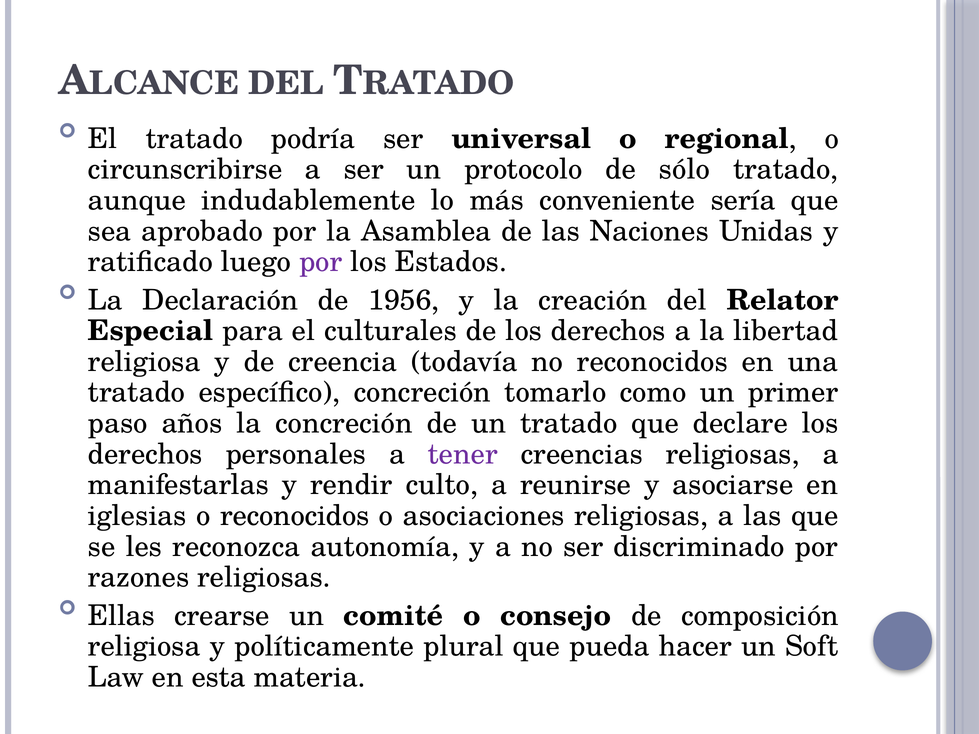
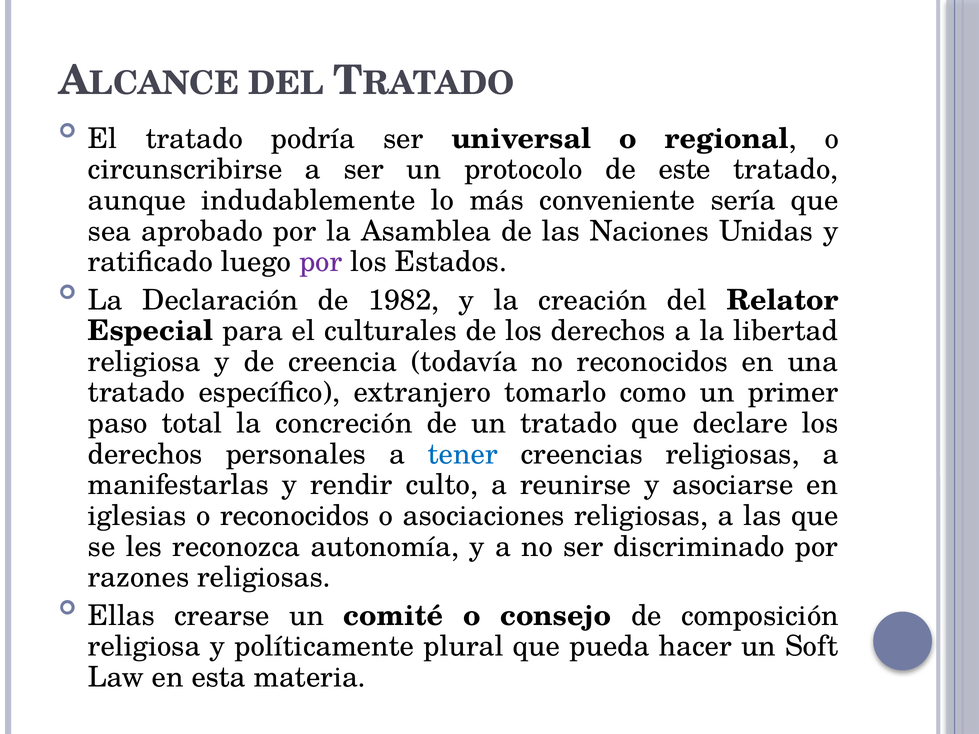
sólo: sólo -> este (685, 170)
1956: 1956 -> 1982 (404, 300)
específico concreción: concreción -> extranjero (422, 393)
años: años -> total (192, 424)
tener colour: purple -> blue (463, 454)
